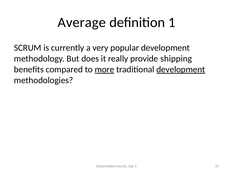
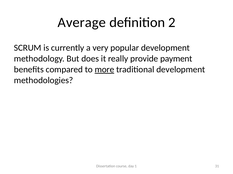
definition 1: 1 -> 2 (172, 23)
shipping: shipping -> payment (176, 59)
development underline: present -> none (181, 70)
